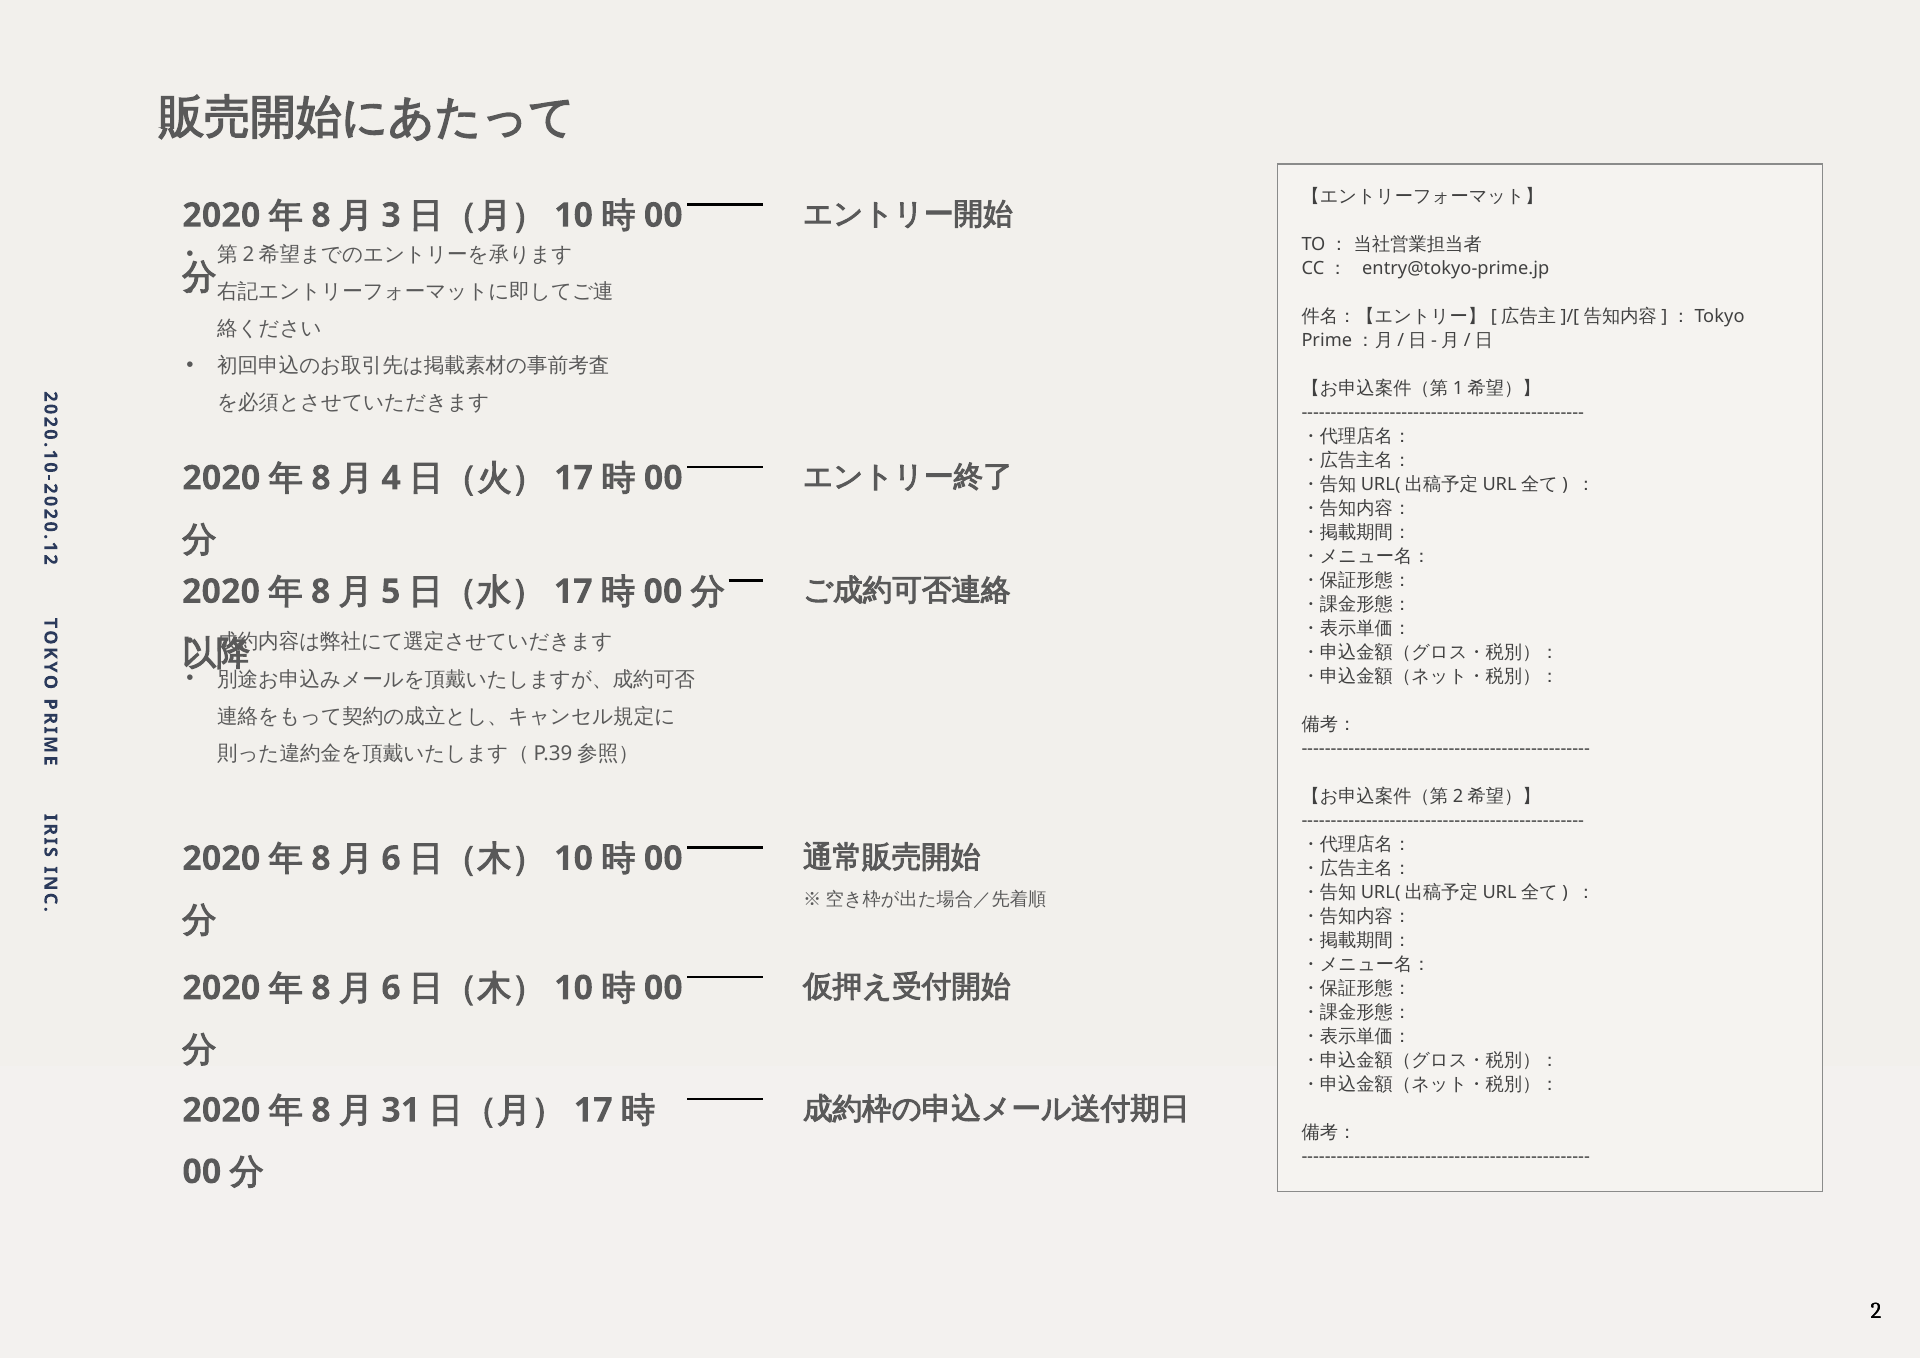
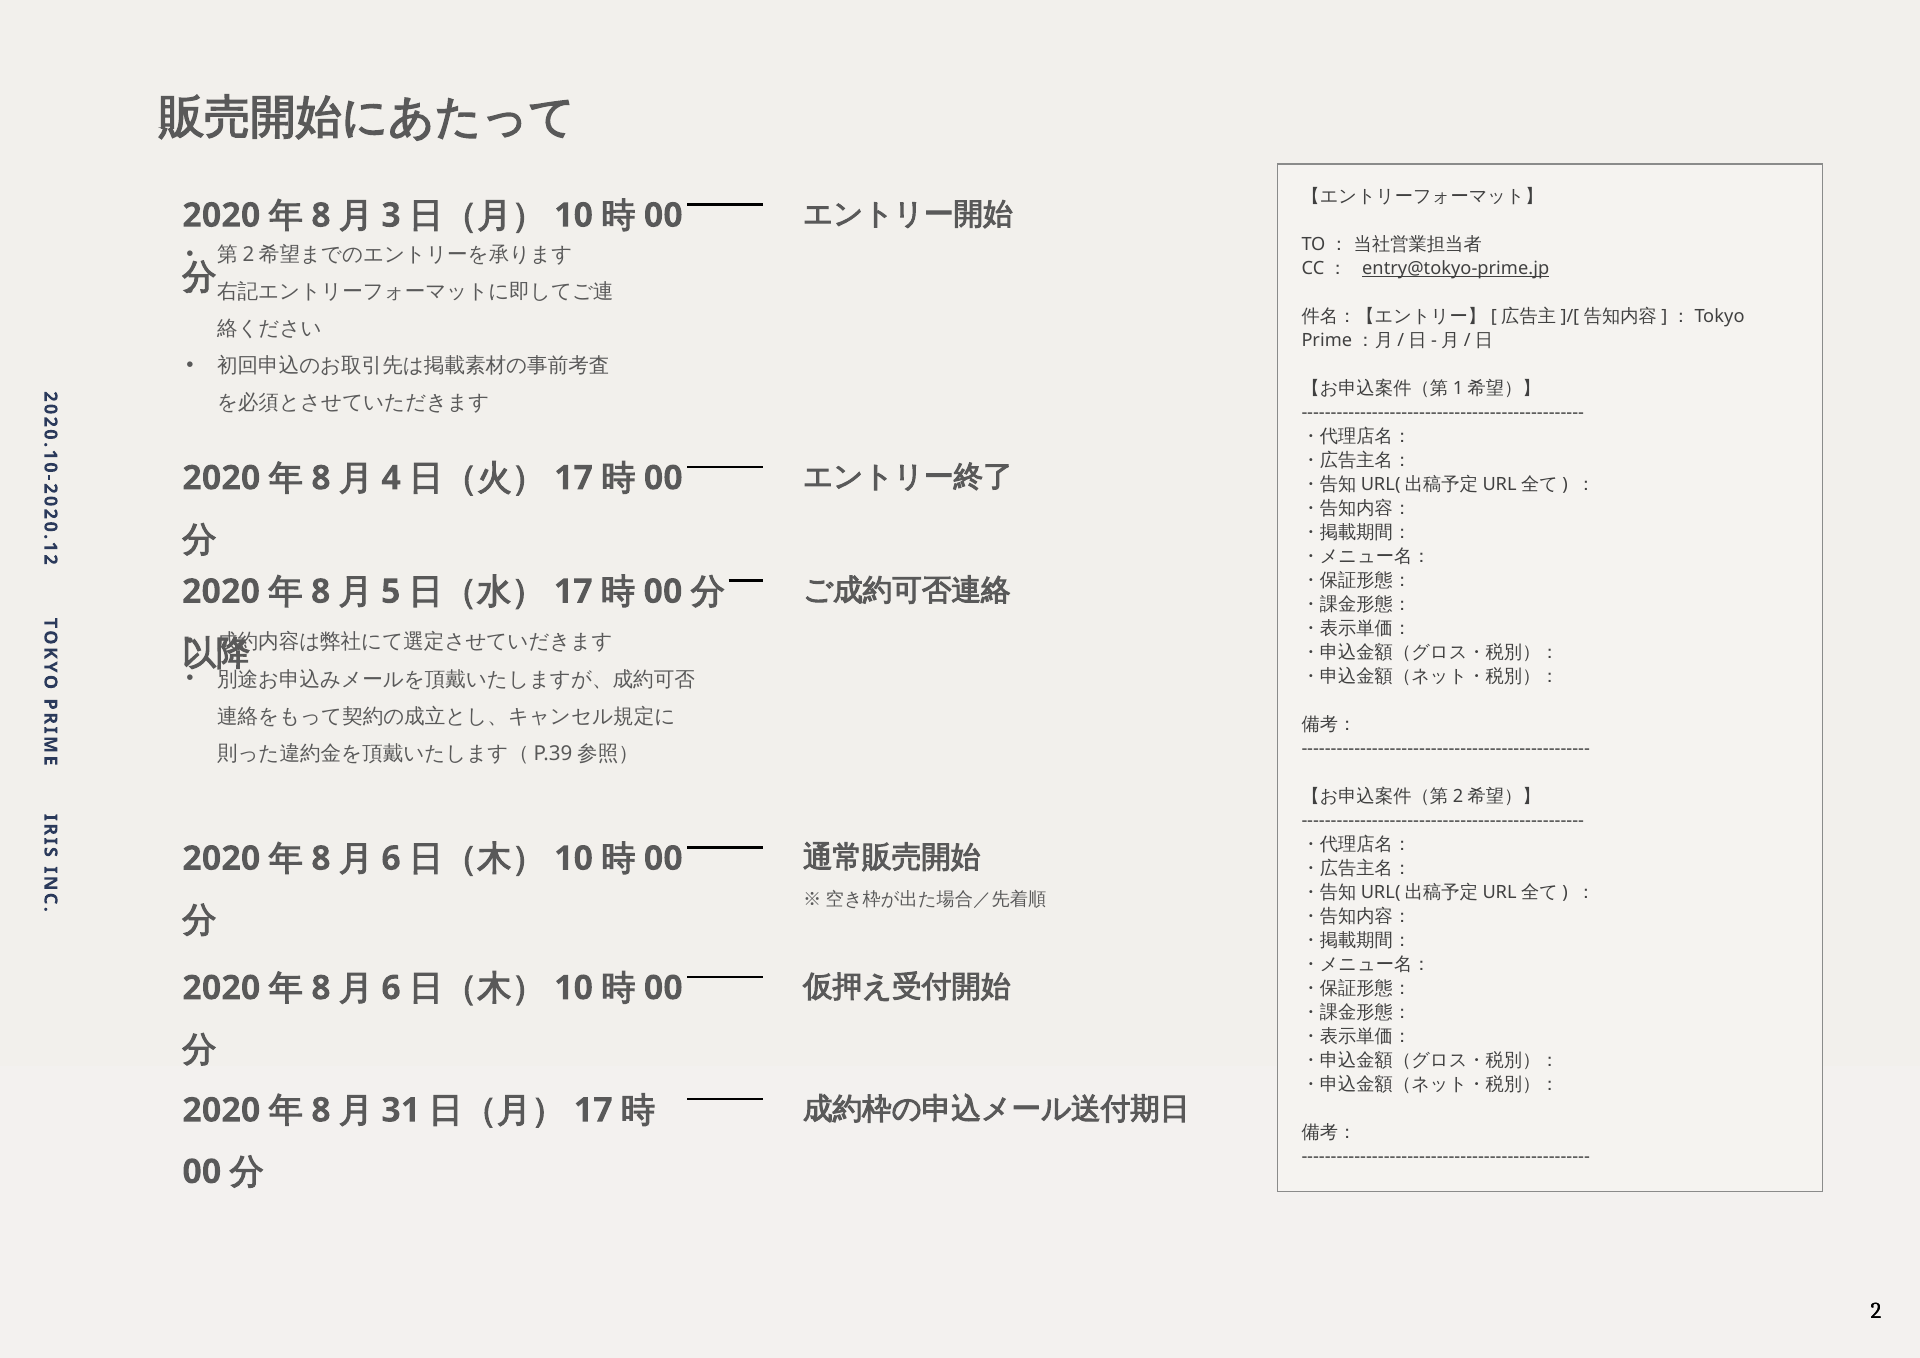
entry@tokyo-prime.jp underline: none -> present (1456, 269)
